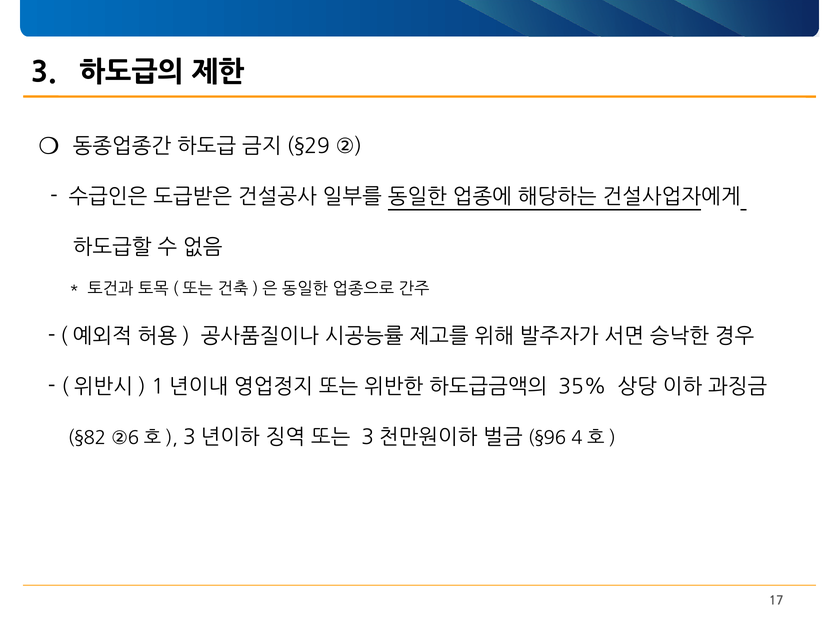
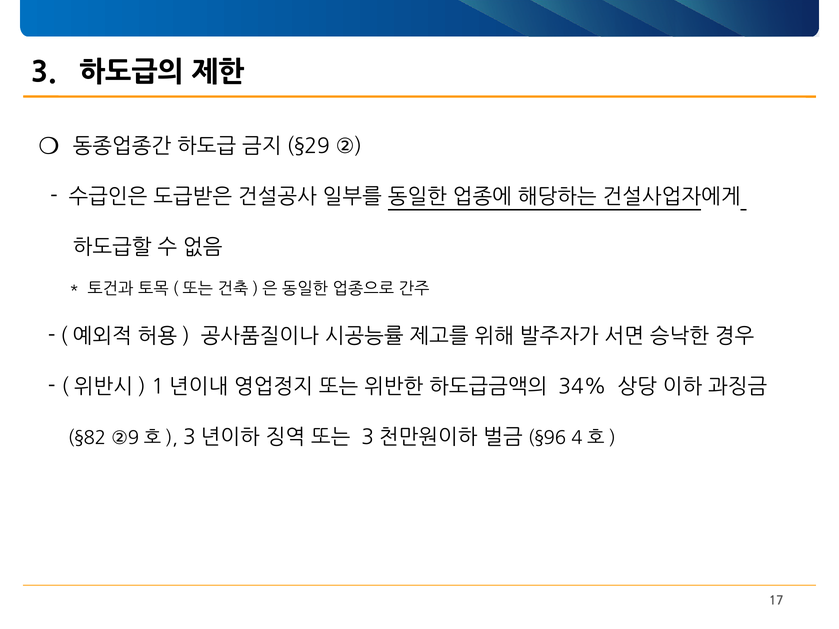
35%: 35% -> 34% (582, 387)
6: 6 -> 9 (133, 438)
